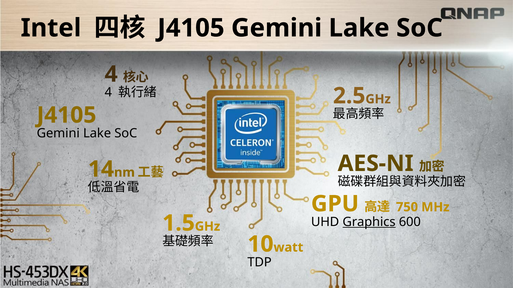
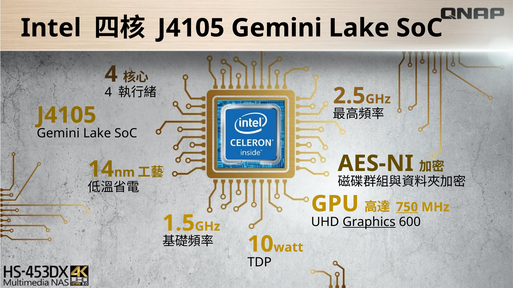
750 underline: none -> present (407, 207)
